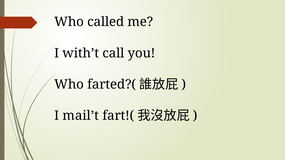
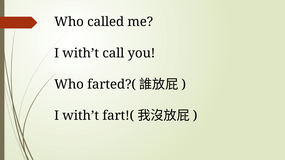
mail’t: mail’t -> with’t (81, 116)
